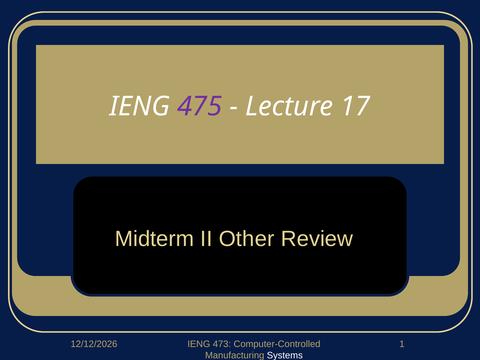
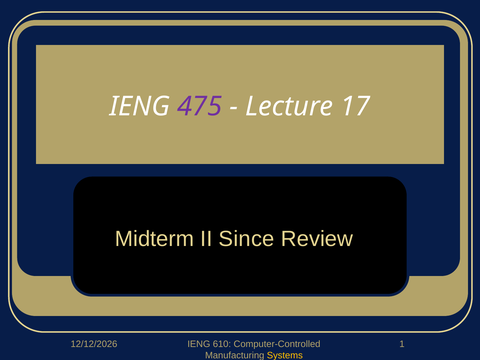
Other: Other -> Since (247, 239)
473: 473 -> 610 (222, 344)
Systems colour: white -> yellow (285, 355)
